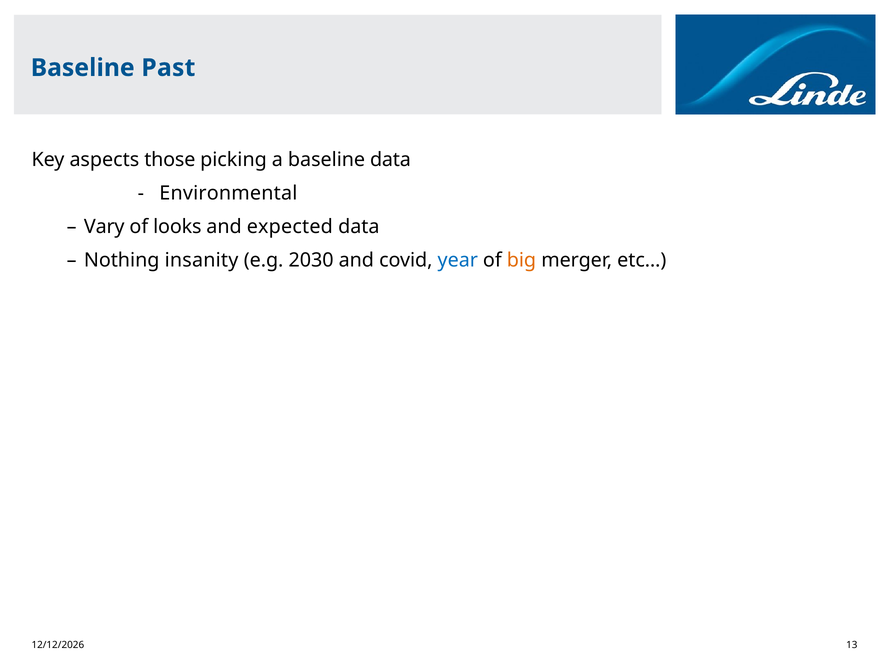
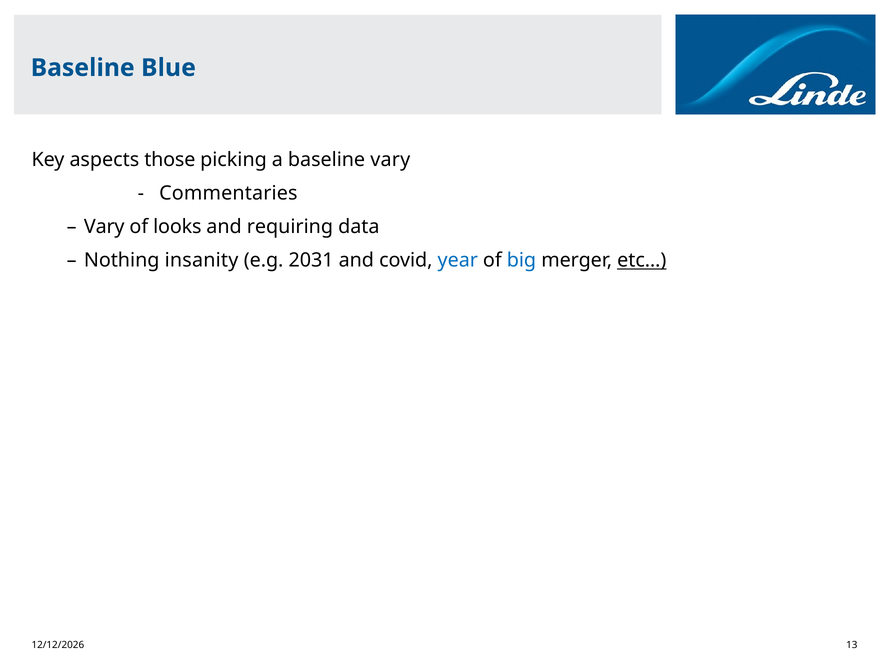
Past: Past -> Blue (168, 68)
baseline data: data -> vary (390, 160)
Environmental: Environmental -> Commentaries (228, 193)
expected: expected -> requiring (290, 227)
2030: 2030 -> 2031 (311, 260)
big colour: orange -> blue (521, 260)
etc… underline: none -> present (642, 260)
